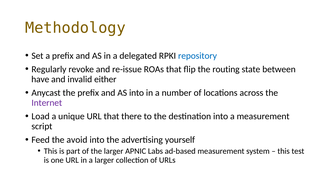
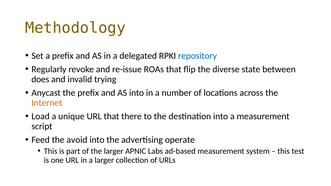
routing: routing -> diverse (226, 69)
have: have -> does (40, 79)
either: either -> trying (105, 79)
Internet colour: purple -> orange (47, 103)
yourself: yourself -> operate (180, 140)
